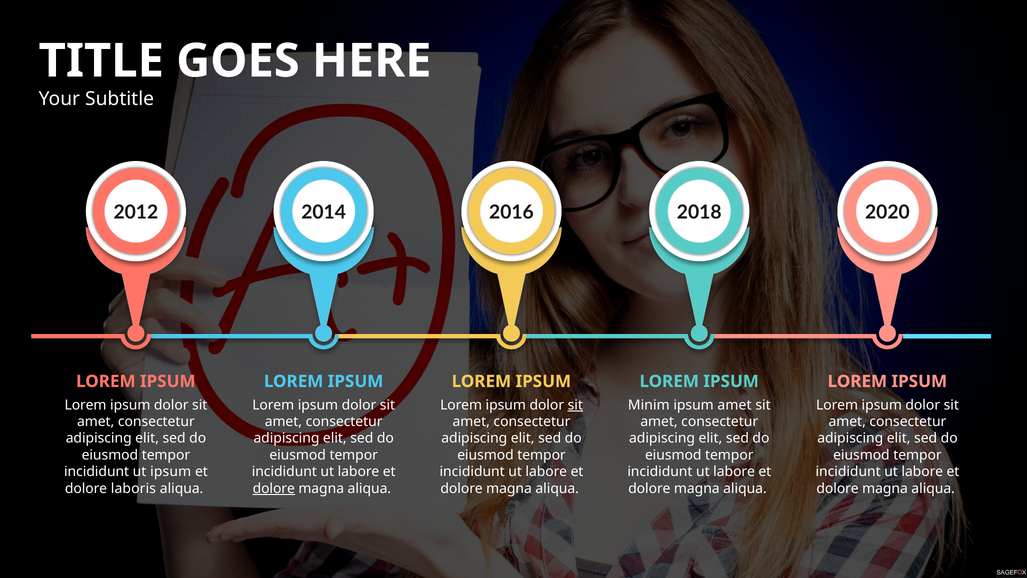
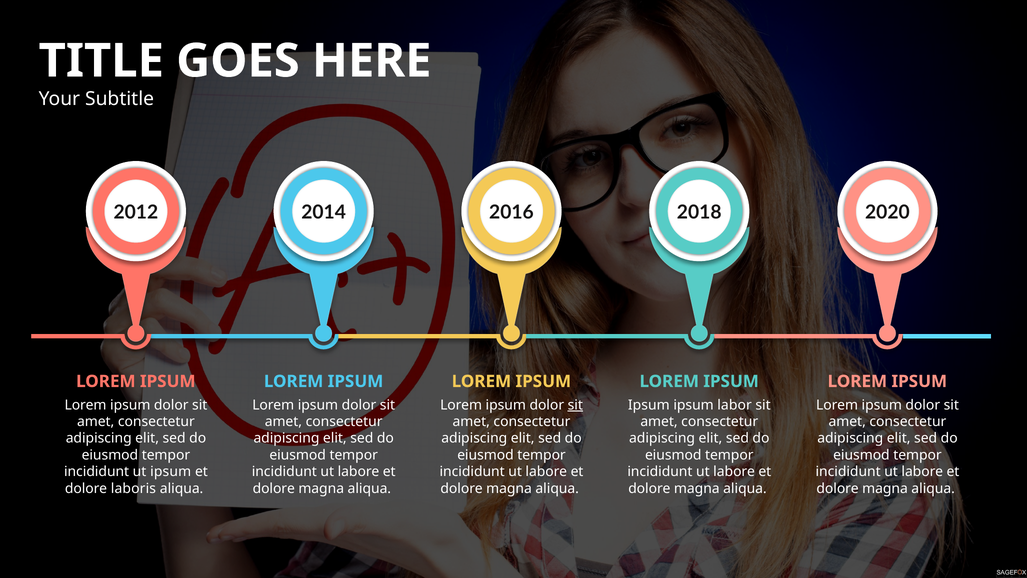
Minim: Minim -> Ipsum (649, 405)
ipsum amet: amet -> labor (735, 405)
dolore underline: present -> none (274, 488)
